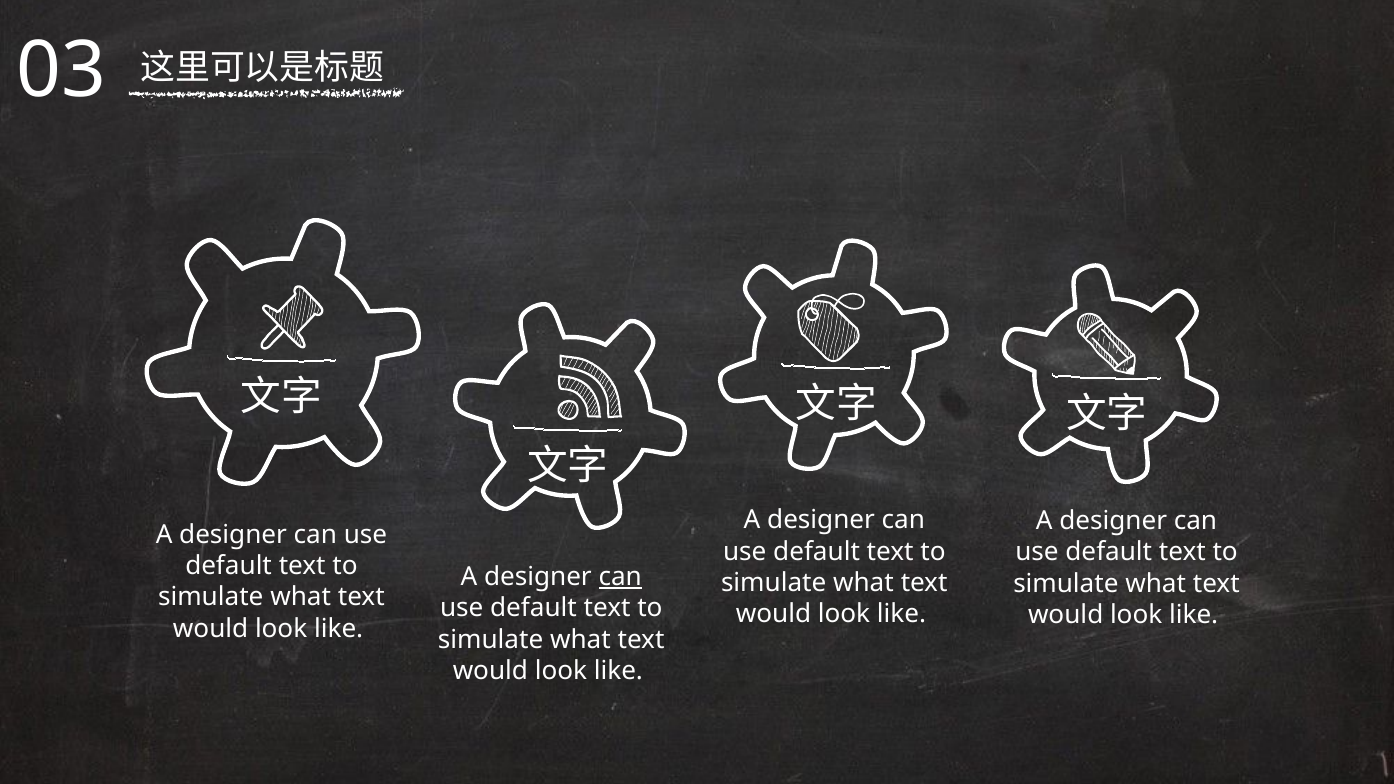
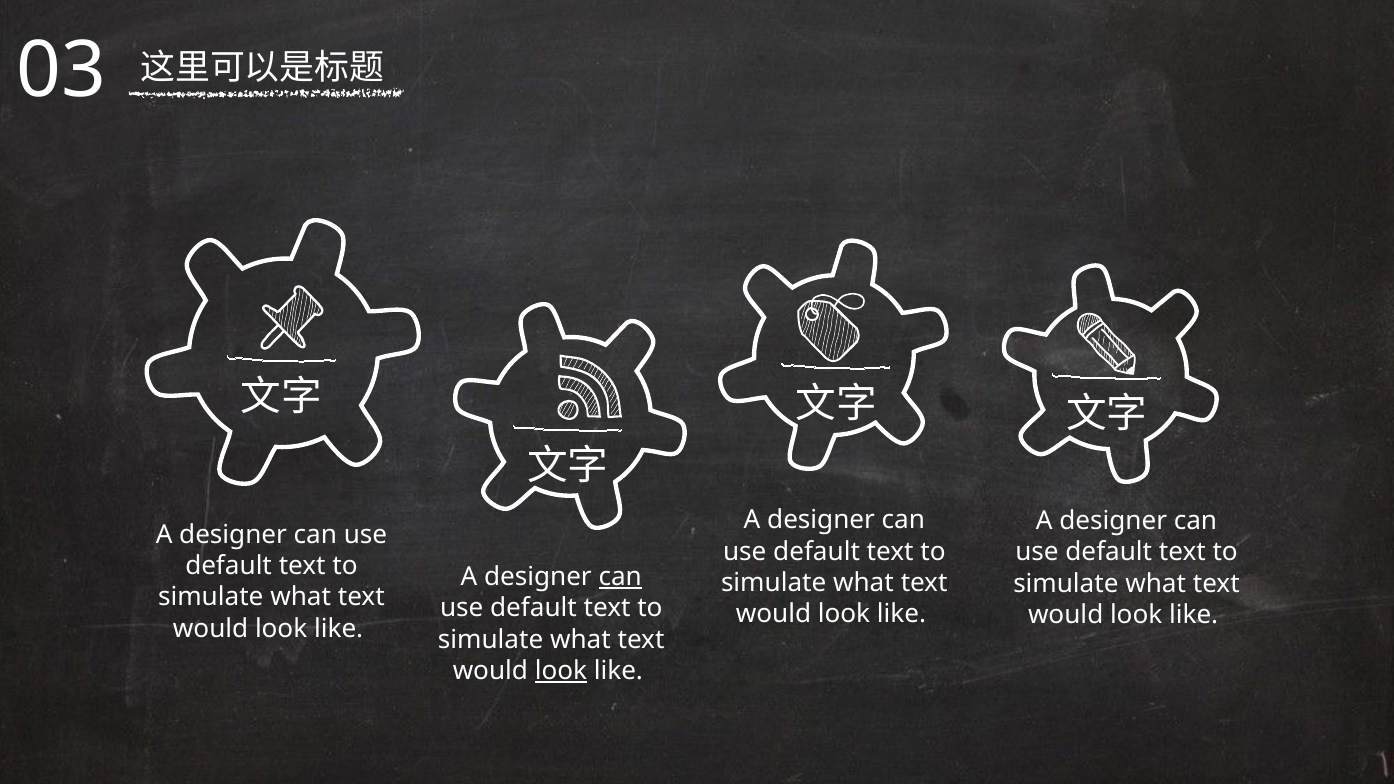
look underline: none -> present (561, 671)
